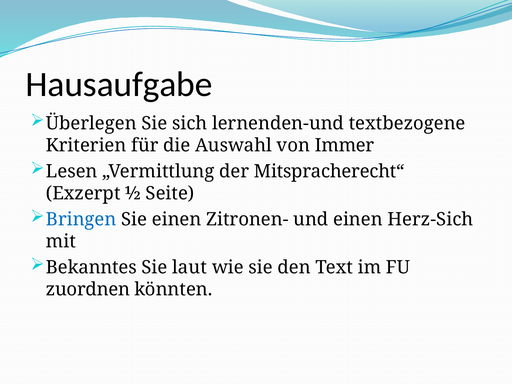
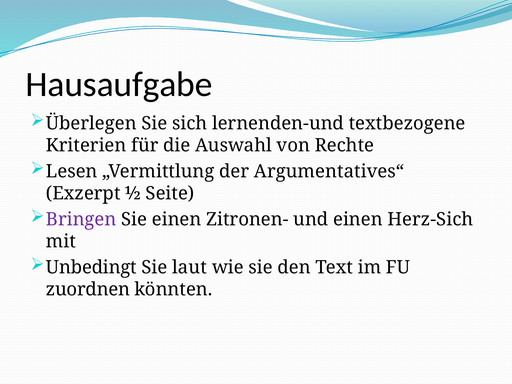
Immer: Immer -> Rechte (344, 145)
Mitspracherecht“: Mitspracherecht“ -> Argumentatives“ (329, 171)
Bringen colour: blue -> purple (81, 219)
Bekanntes: Bekanntes -> Unbedingt (91, 267)
